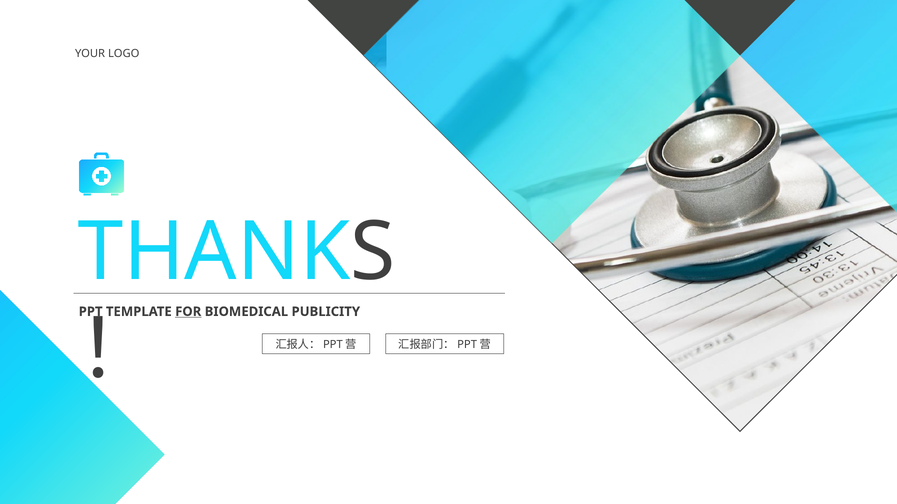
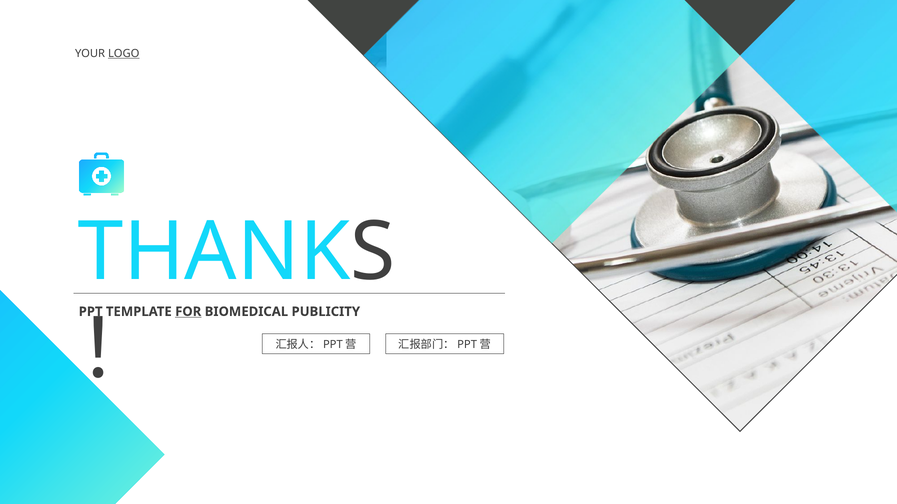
LOGO underline: none -> present (124, 53)
